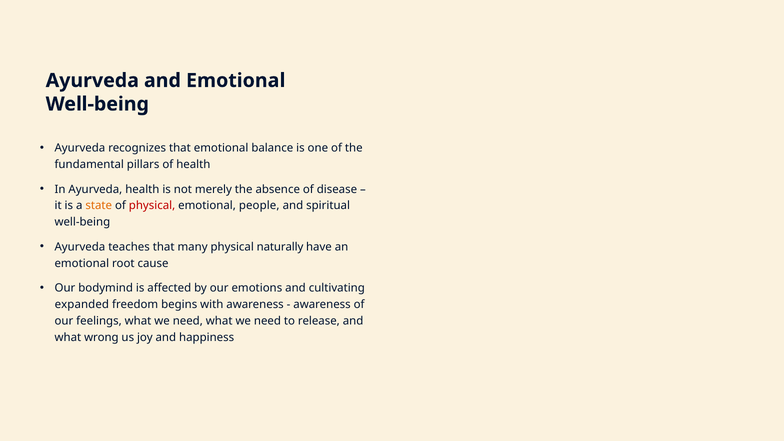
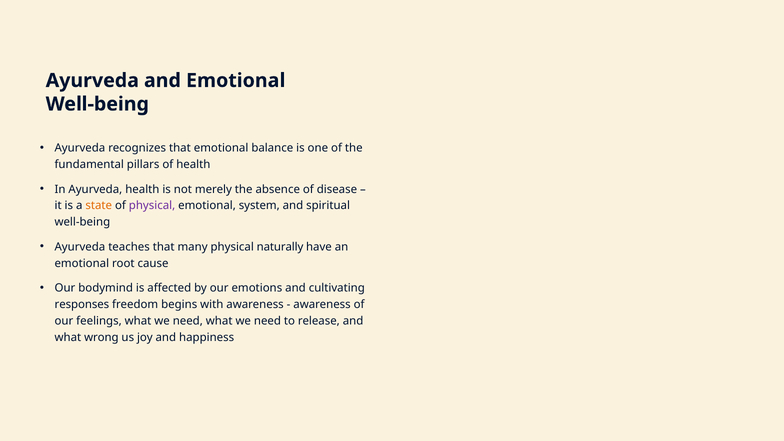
physical colour: red -> purple (152, 206)
people: people -> system (259, 206)
expanded: expanded -> responses (82, 304)
